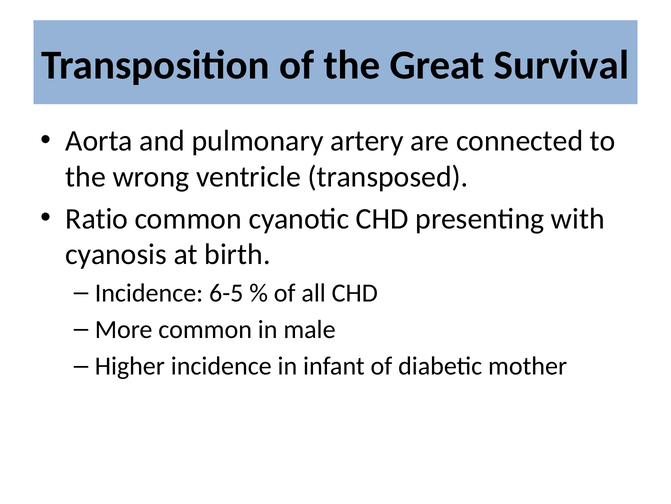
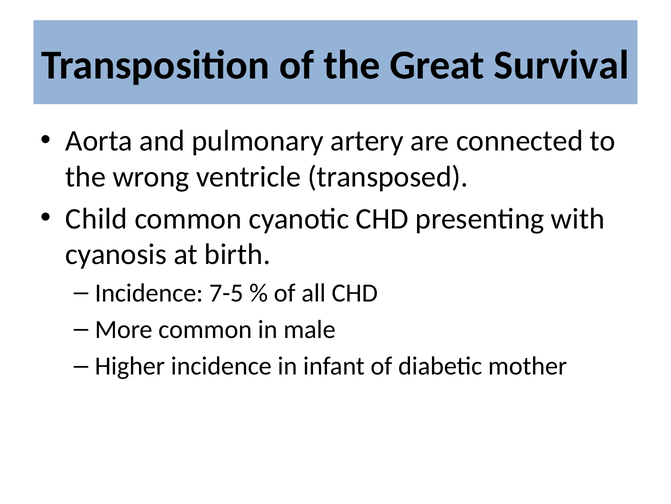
Ratio: Ratio -> Child (97, 218)
6-5: 6-5 -> 7-5 (226, 293)
